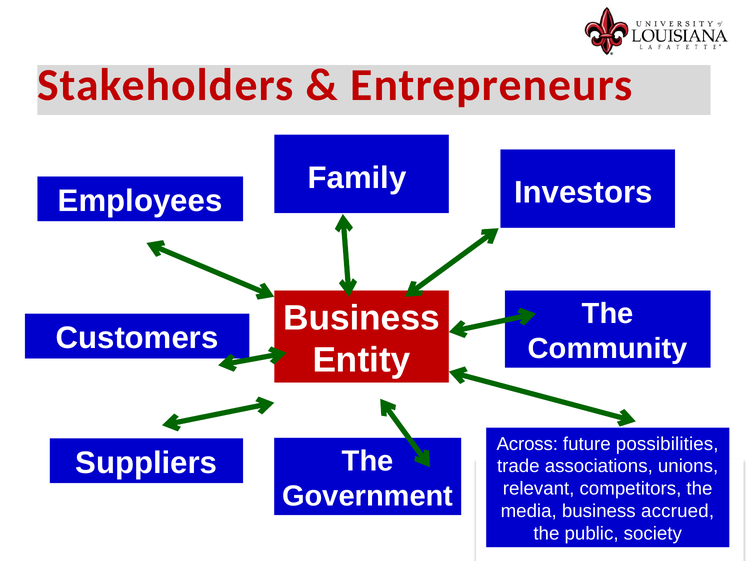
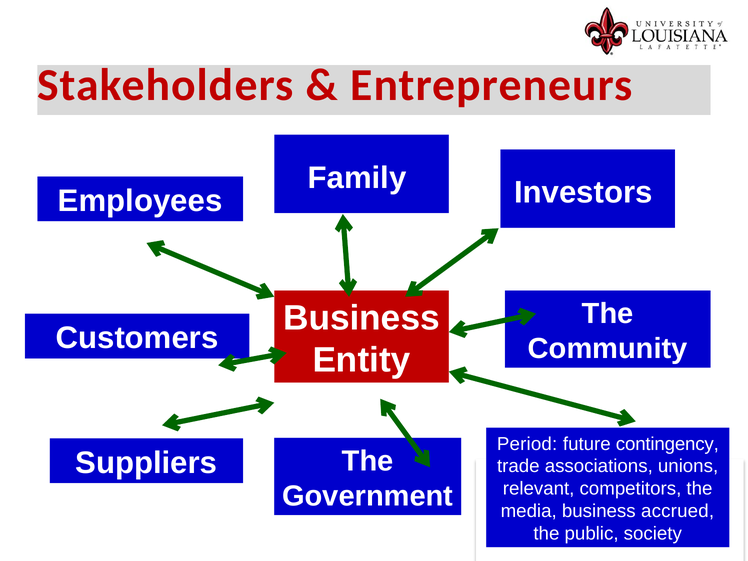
Across: Across -> Period (527, 444)
possibilities: possibilities -> contingency (667, 444)
